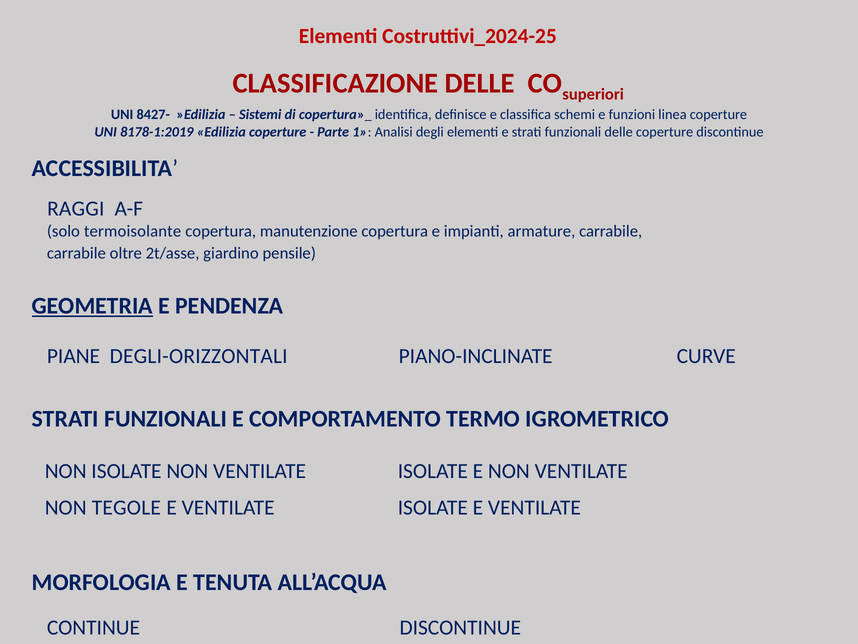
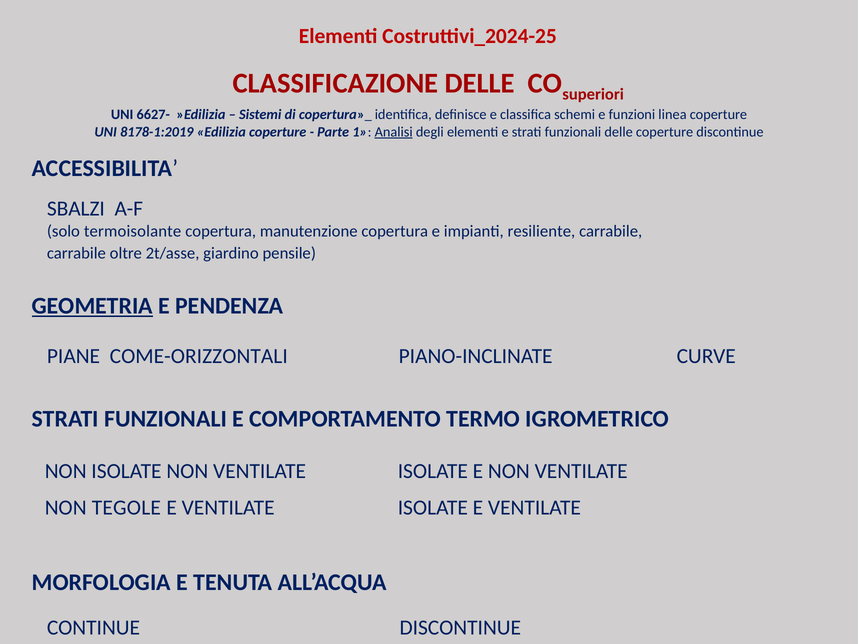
8427-: 8427- -> 6627- (153, 115)
Analisi underline: none -> present (394, 132)
RAGGI: RAGGI -> SBALZI (76, 208)
armature: armature -> resiliente (541, 231)
DEGLI-ORIZZONTALI: DEGLI-ORIZZONTALI -> COME-ORIZZONTALI (199, 356)
